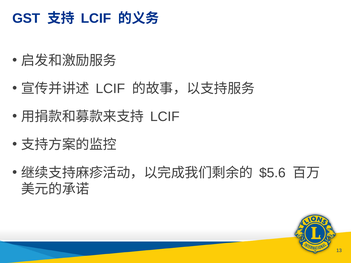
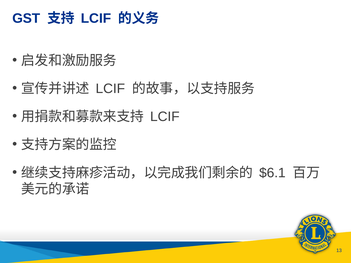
$5.6: $5.6 -> $6.1 (272, 173)
